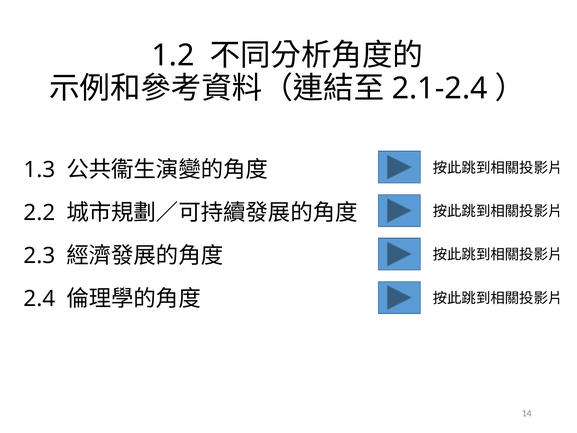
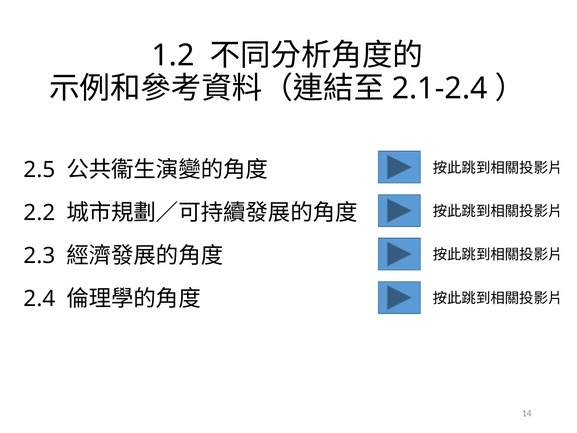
1.3: 1.3 -> 2.5 (39, 170)
